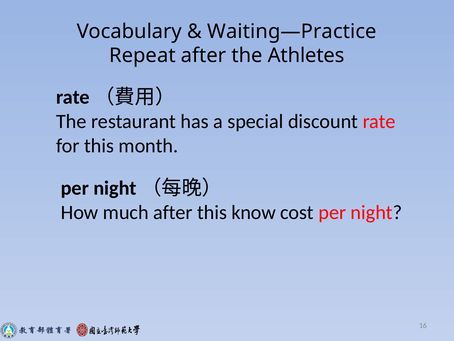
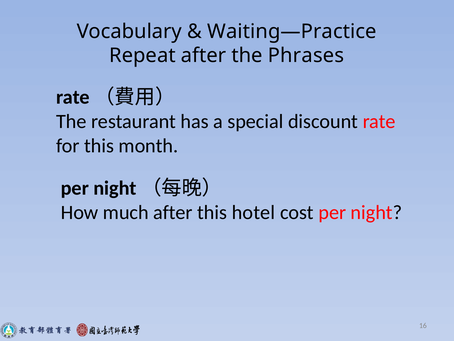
Athletes: Athletes -> Phrases (306, 56)
know: know -> hotel (253, 212)
